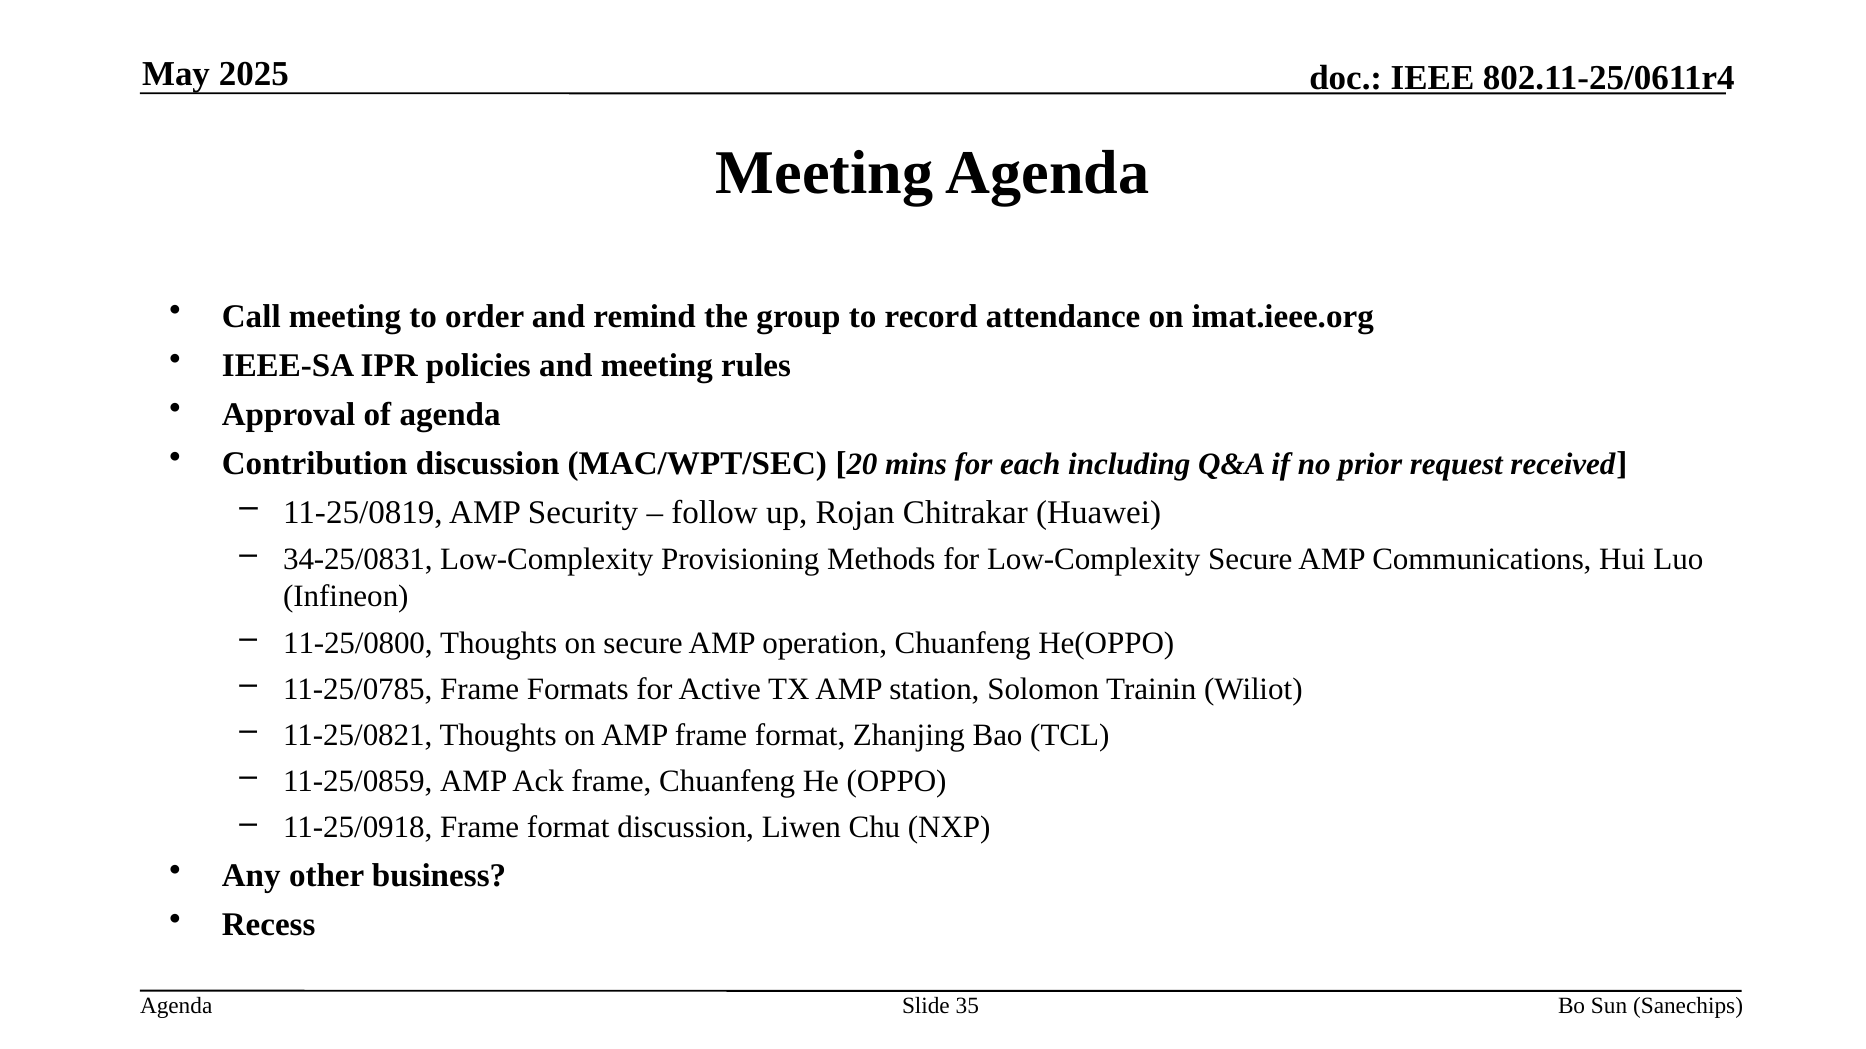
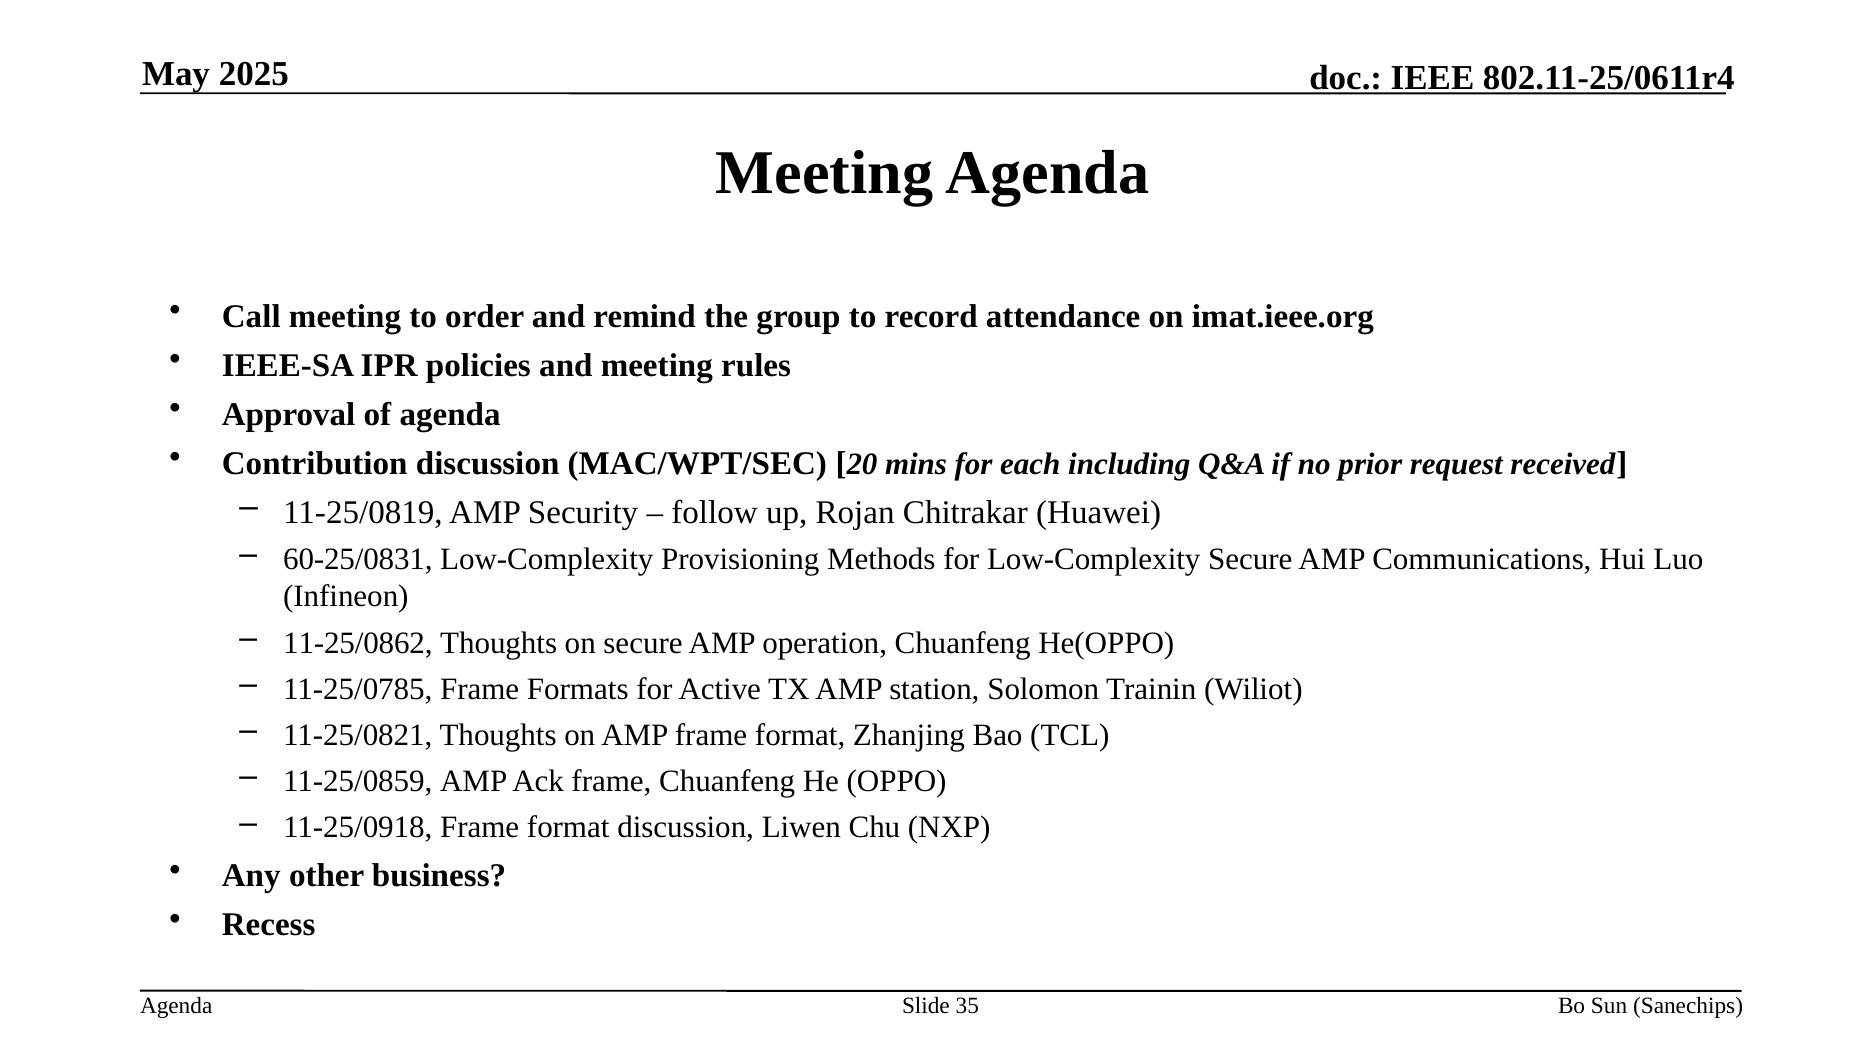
34-25/0831: 34-25/0831 -> 60-25/0831 (358, 560)
11-25/0800: 11-25/0800 -> 11-25/0862 (358, 643)
